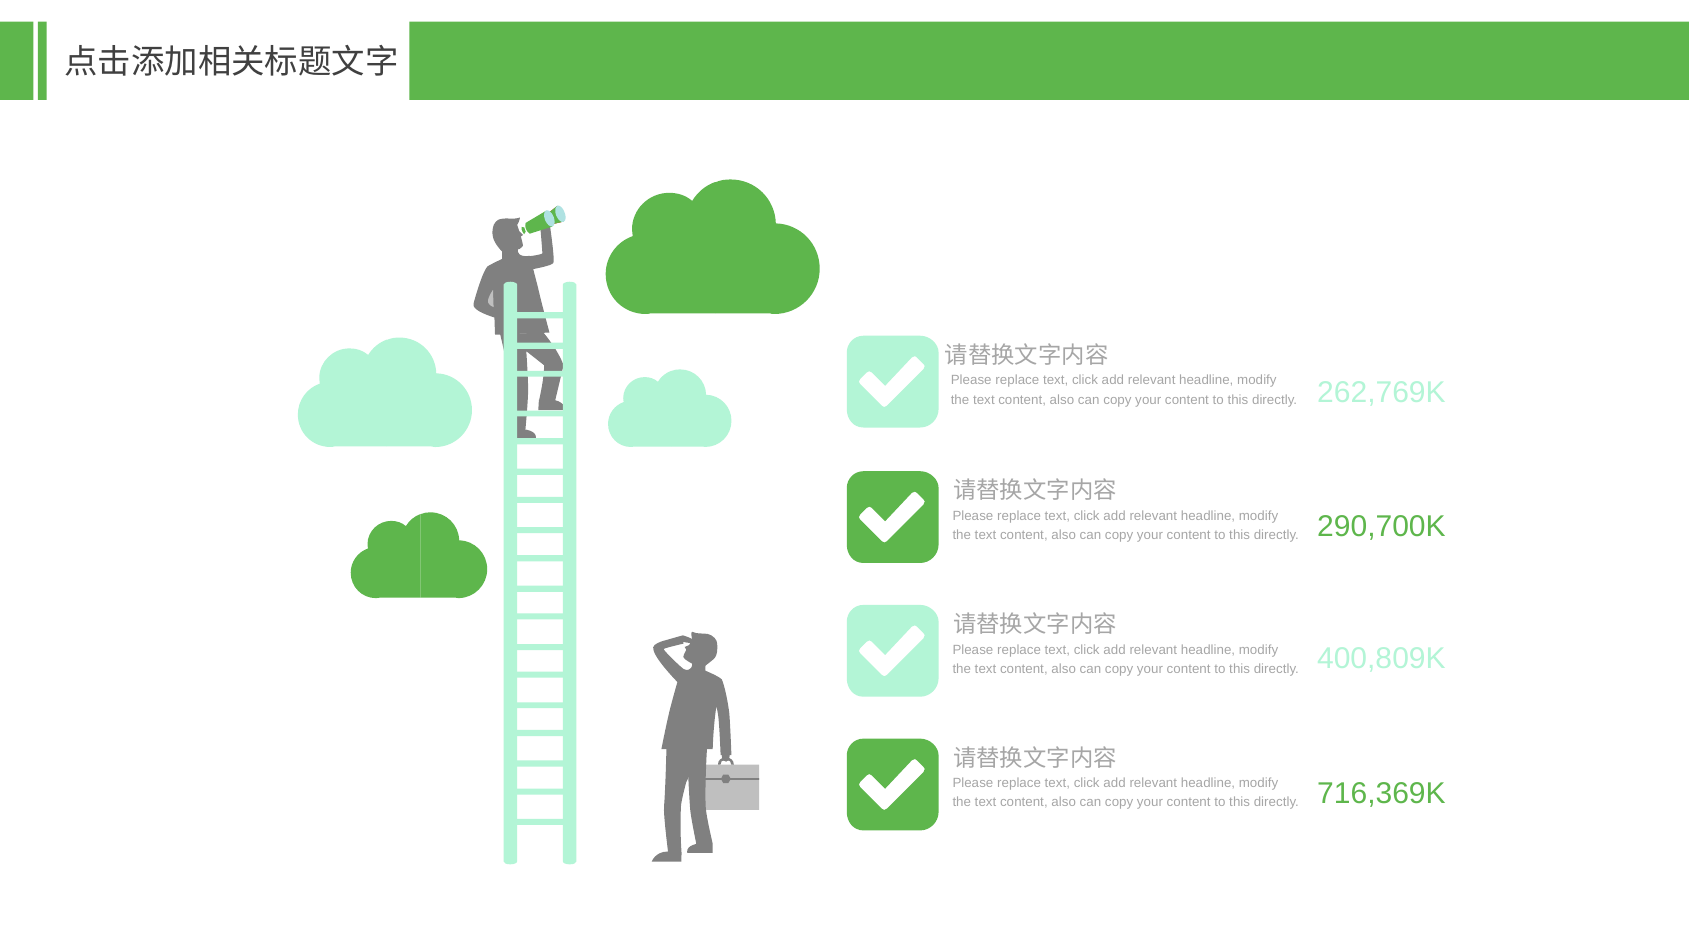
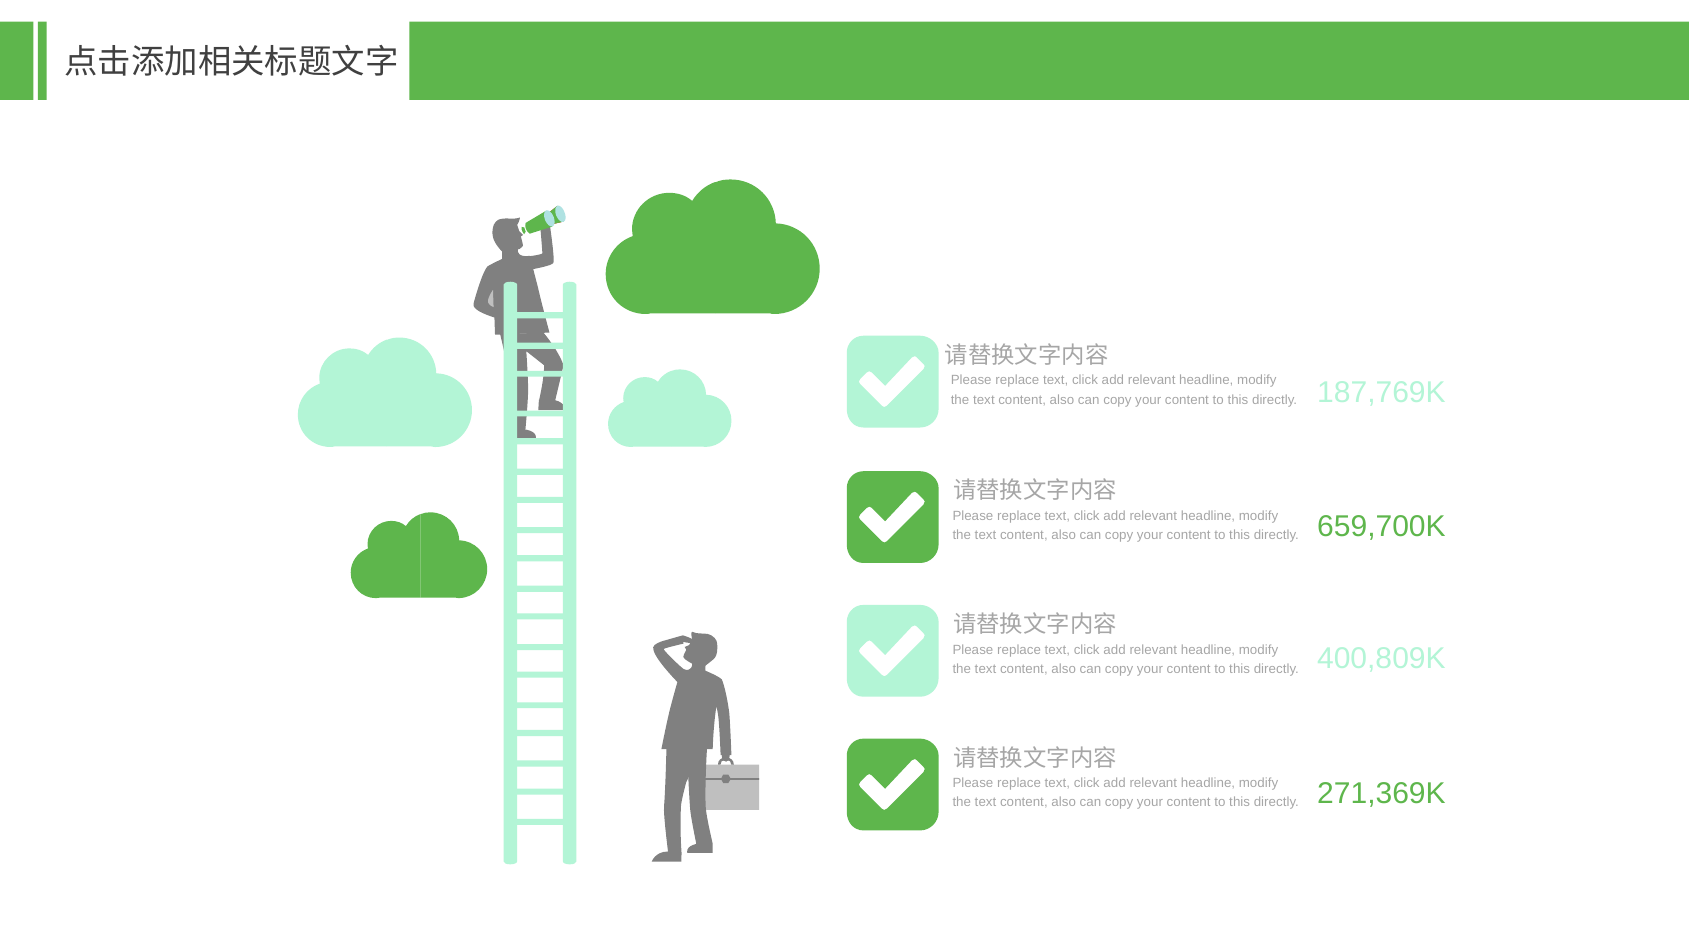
262,769K: 262,769K -> 187,769K (1381, 393)
290,700K: 290,700K -> 659,700K (1381, 526)
716,369K: 716,369K -> 271,369K (1381, 794)
